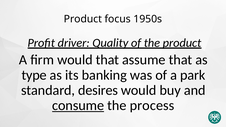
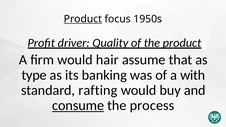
Product underline: none -> present (83, 19)
would that: that -> hair (107, 60)
park: park -> with (193, 75)
desires: desires -> rafting (98, 90)
